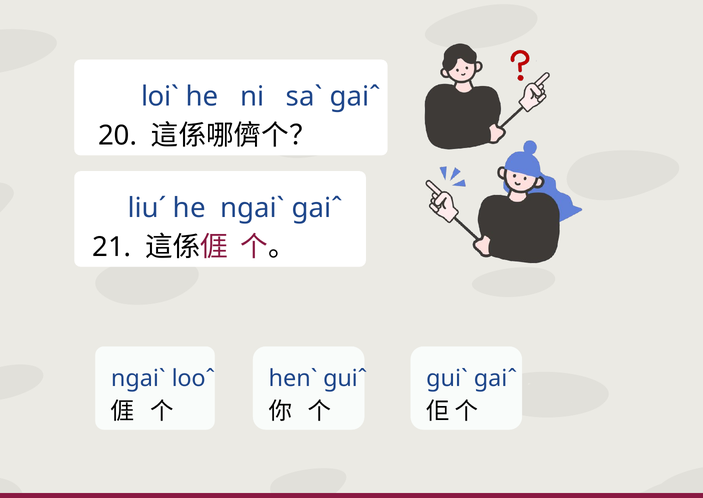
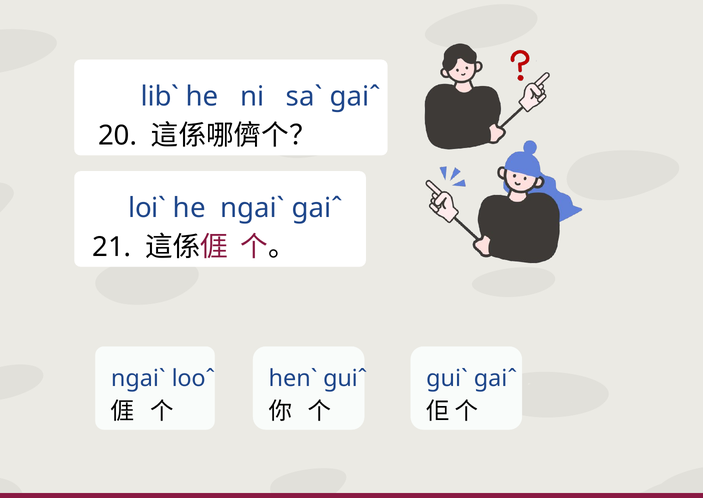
loiˋ: loiˋ -> libˋ (160, 97)
liuˊ: liuˊ -> loiˋ (147, 208)
